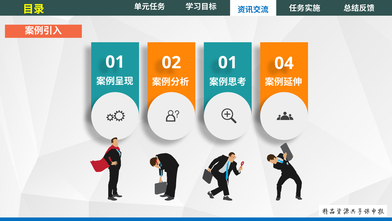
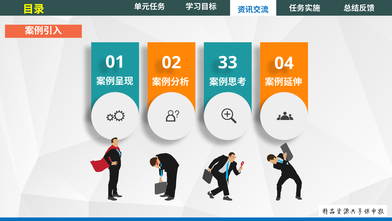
02 01: 01 -> 33 (228, 62)
